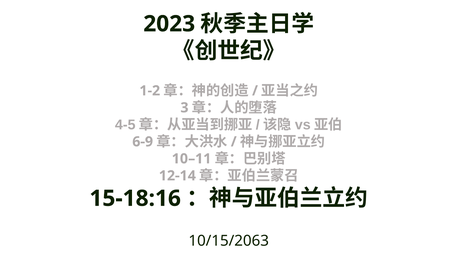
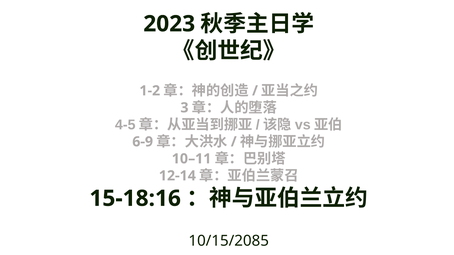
10/15/2063: 10/15/2063 -> 10/15/2085 (229, 241)
